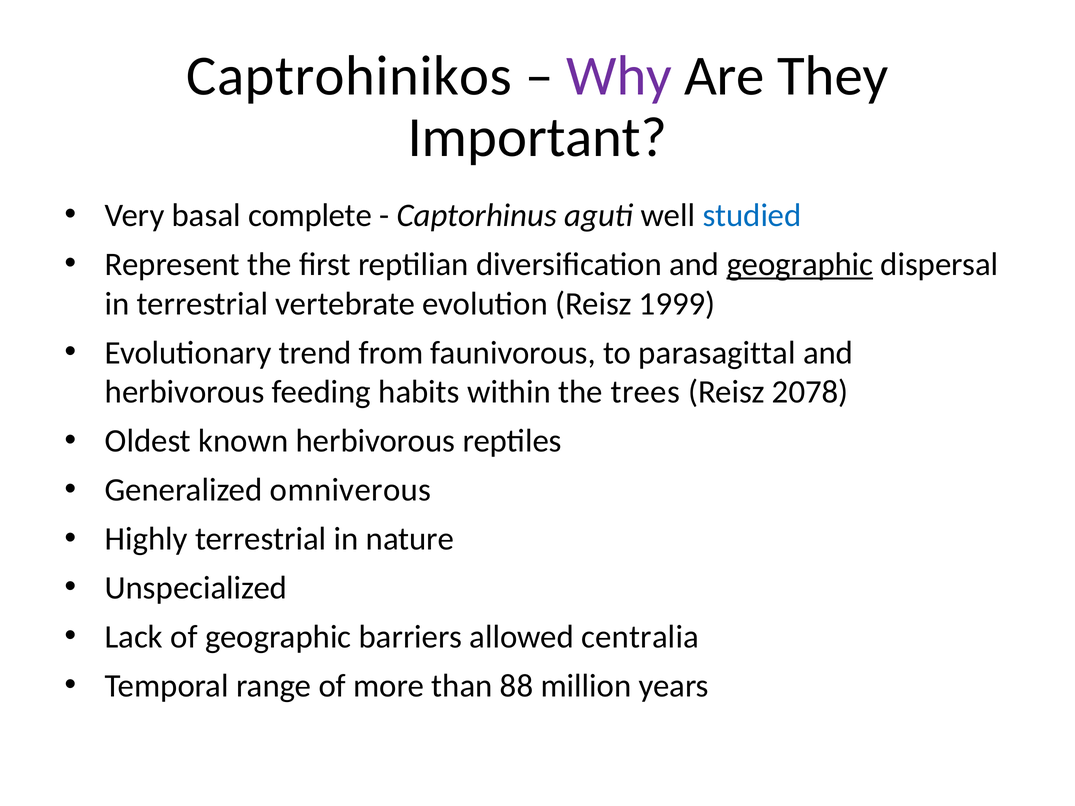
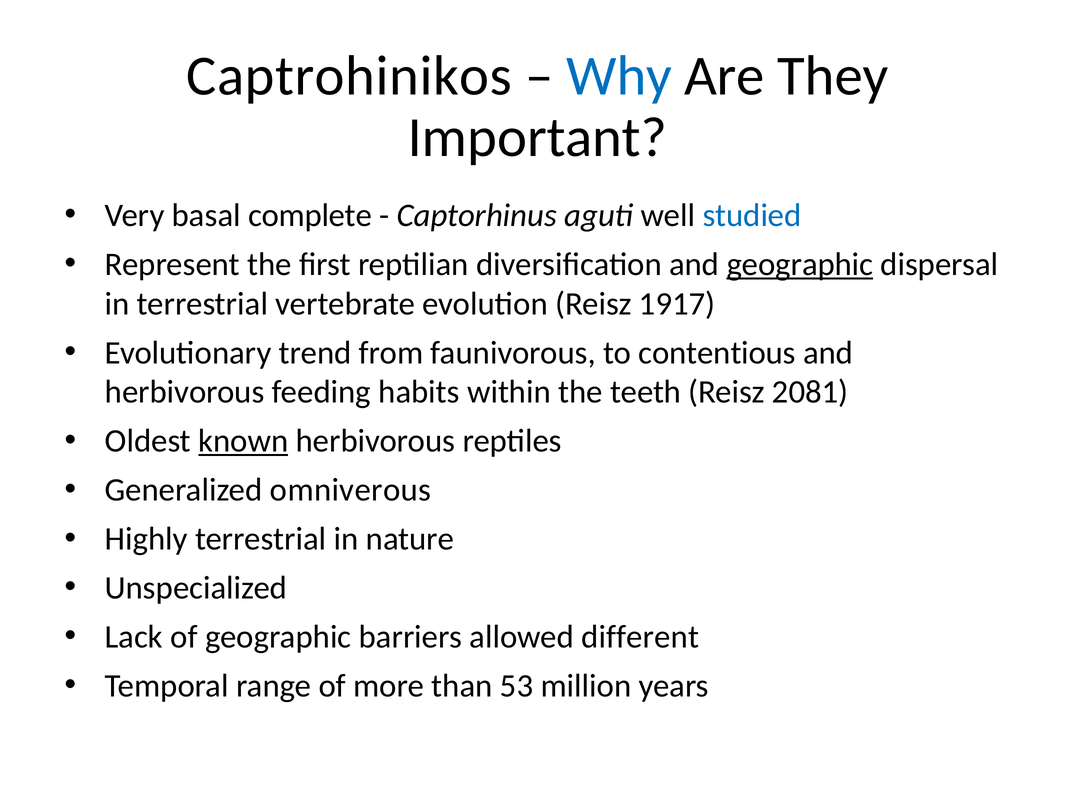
Why colour: purple -> blue (619, 76)
1999: 1999 -> 1917 (677, 304)
parasagittal: parasagittal -> contentious (717, 353)
trees: trees -> teeth (646, 392)
2078: 2078 -> 2081 (810, 392)
known underline: none -> present (243, 441)
centralia: centralia -> different (640, 637)
88: 88 -> 53 (517, 686)
